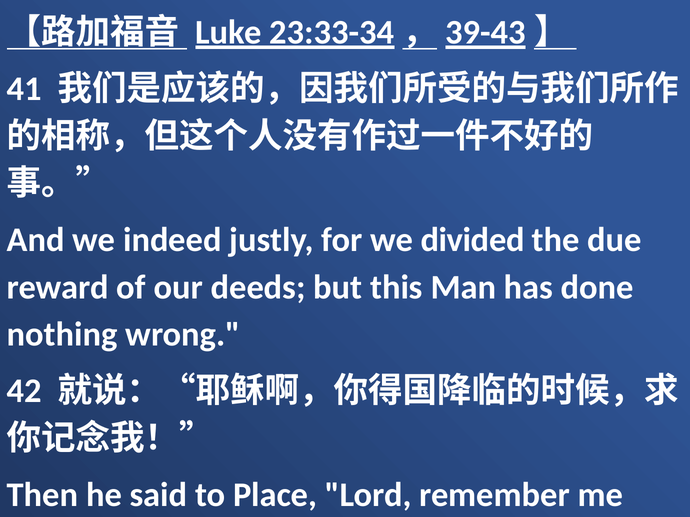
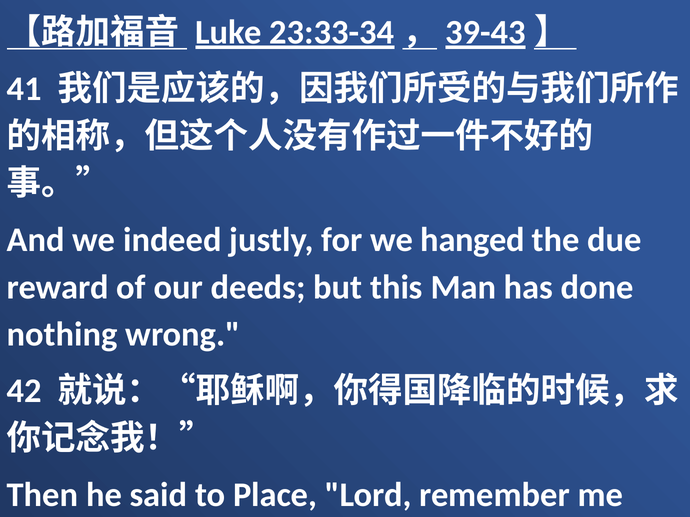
divided: divided -> hanged (473, 240)
